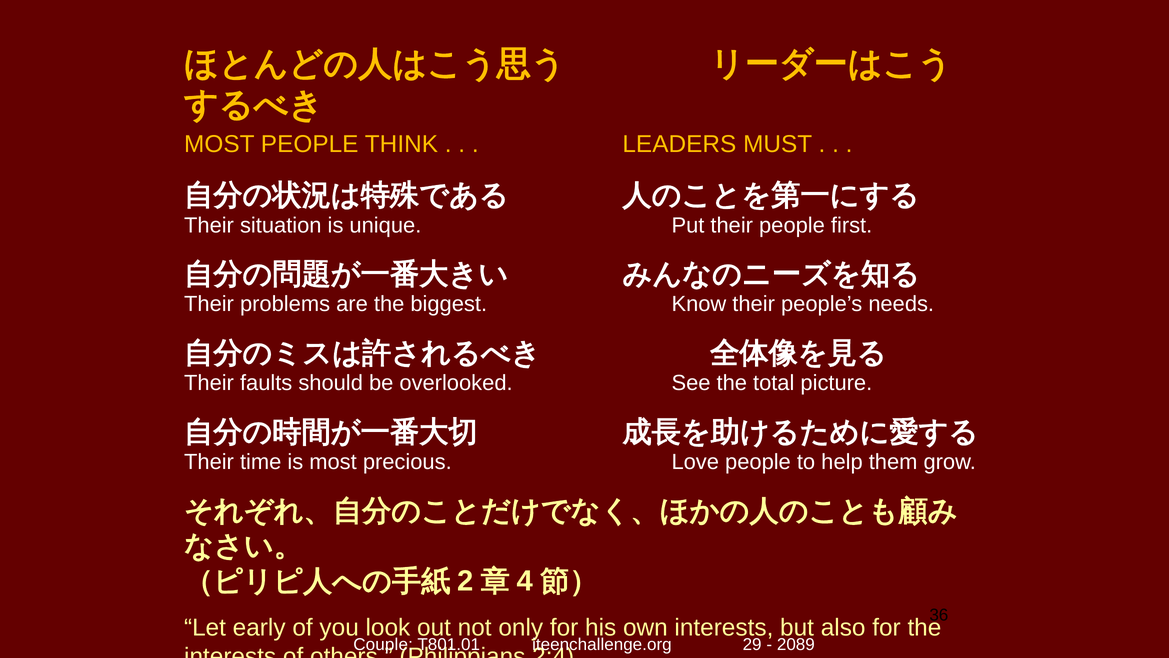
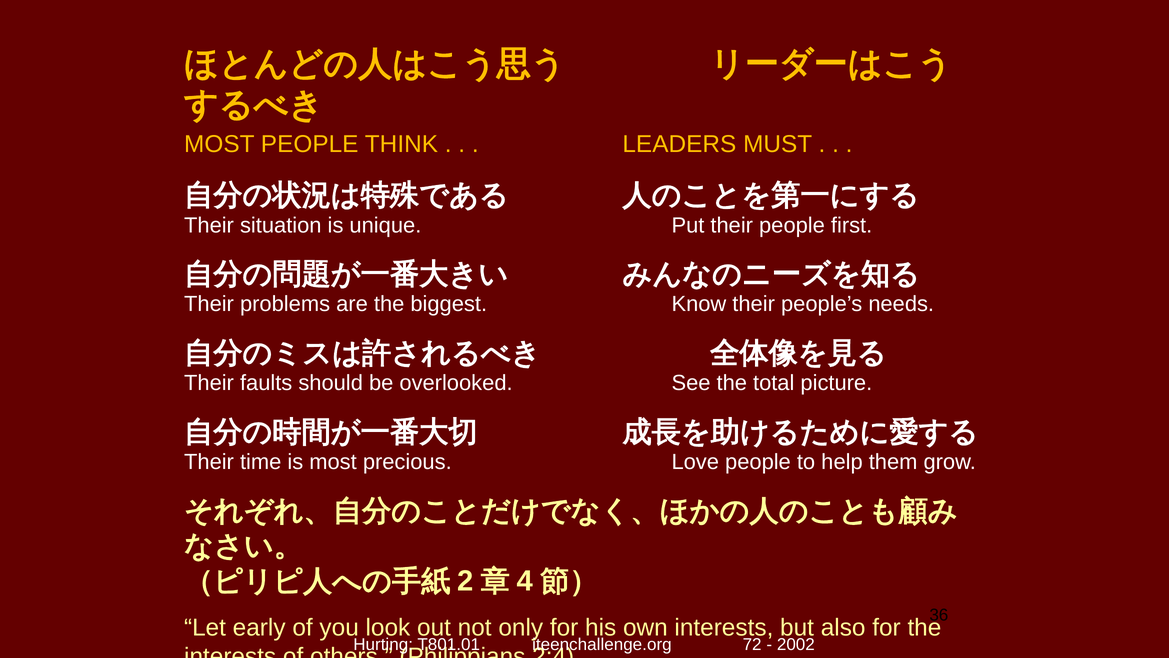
Couple: Couple -> Hurting (383, 644)
29: 29 -> 72 (752, 644)
2089: 2089 -> 2002 (796, 644)
